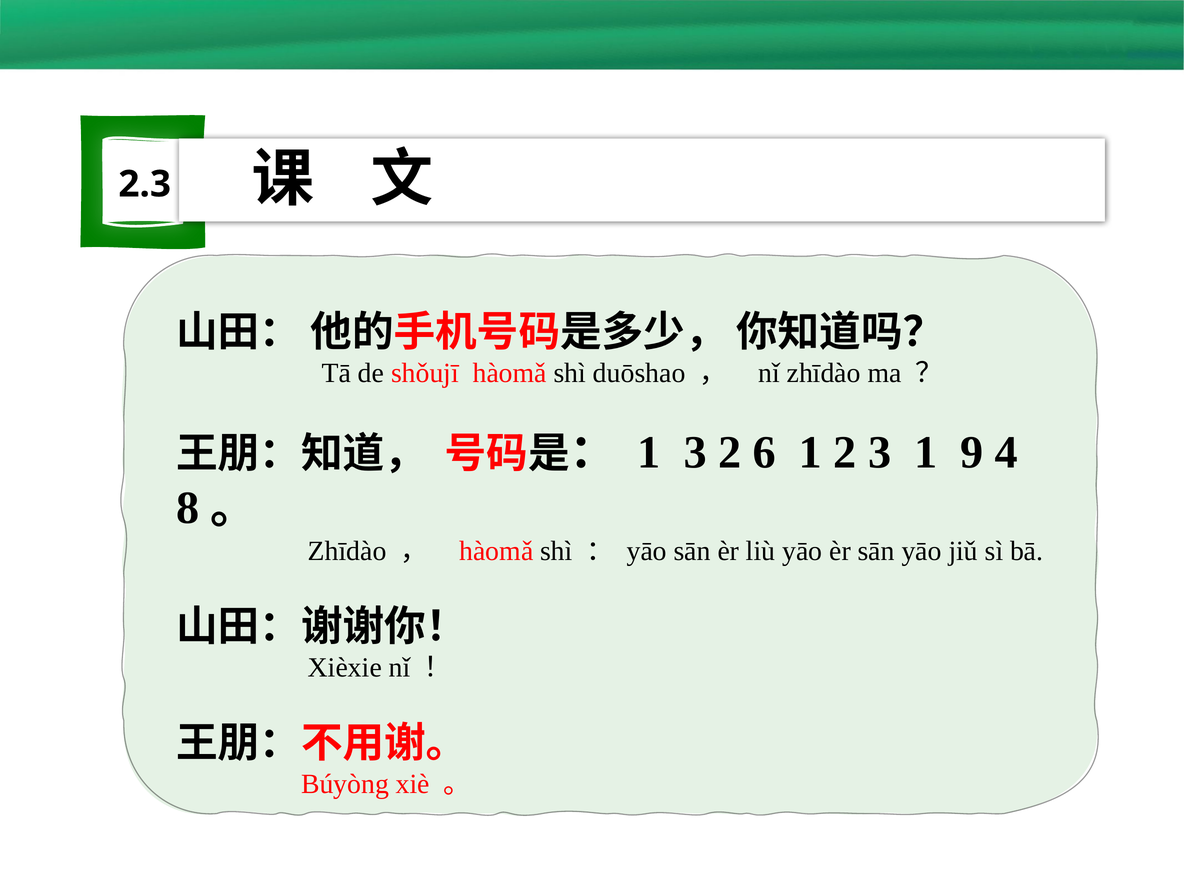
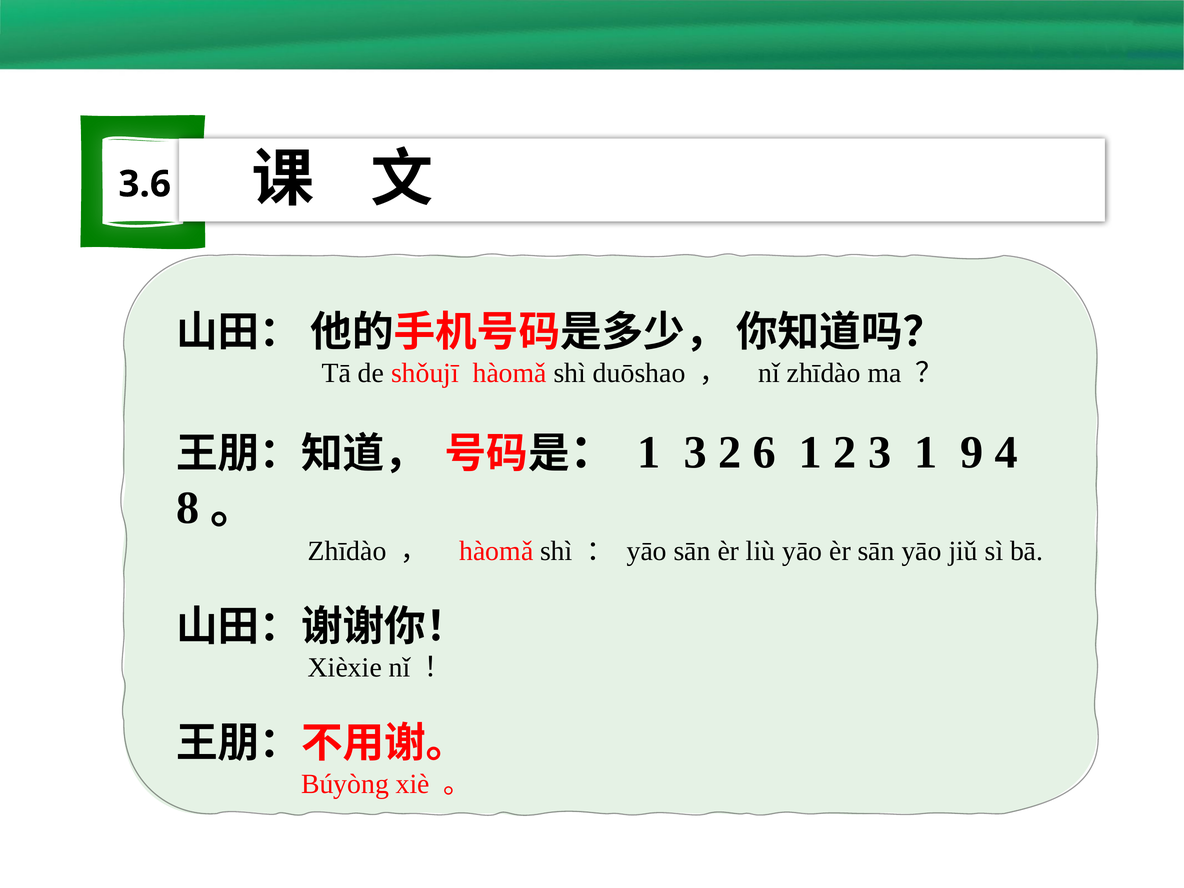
2.3: 2.3 -> 3.6 (145, 184)
